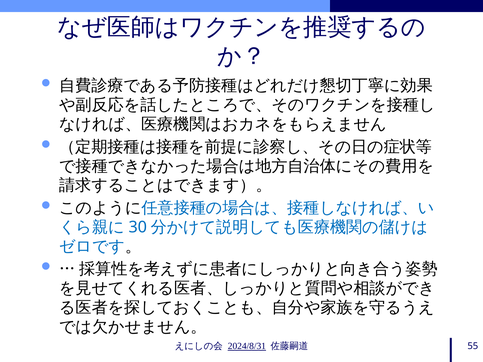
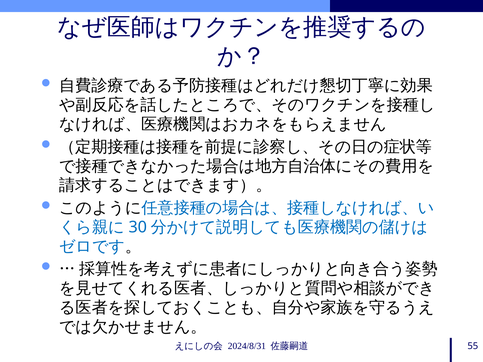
2024/8/31 underline: present -> none (247, 346)
